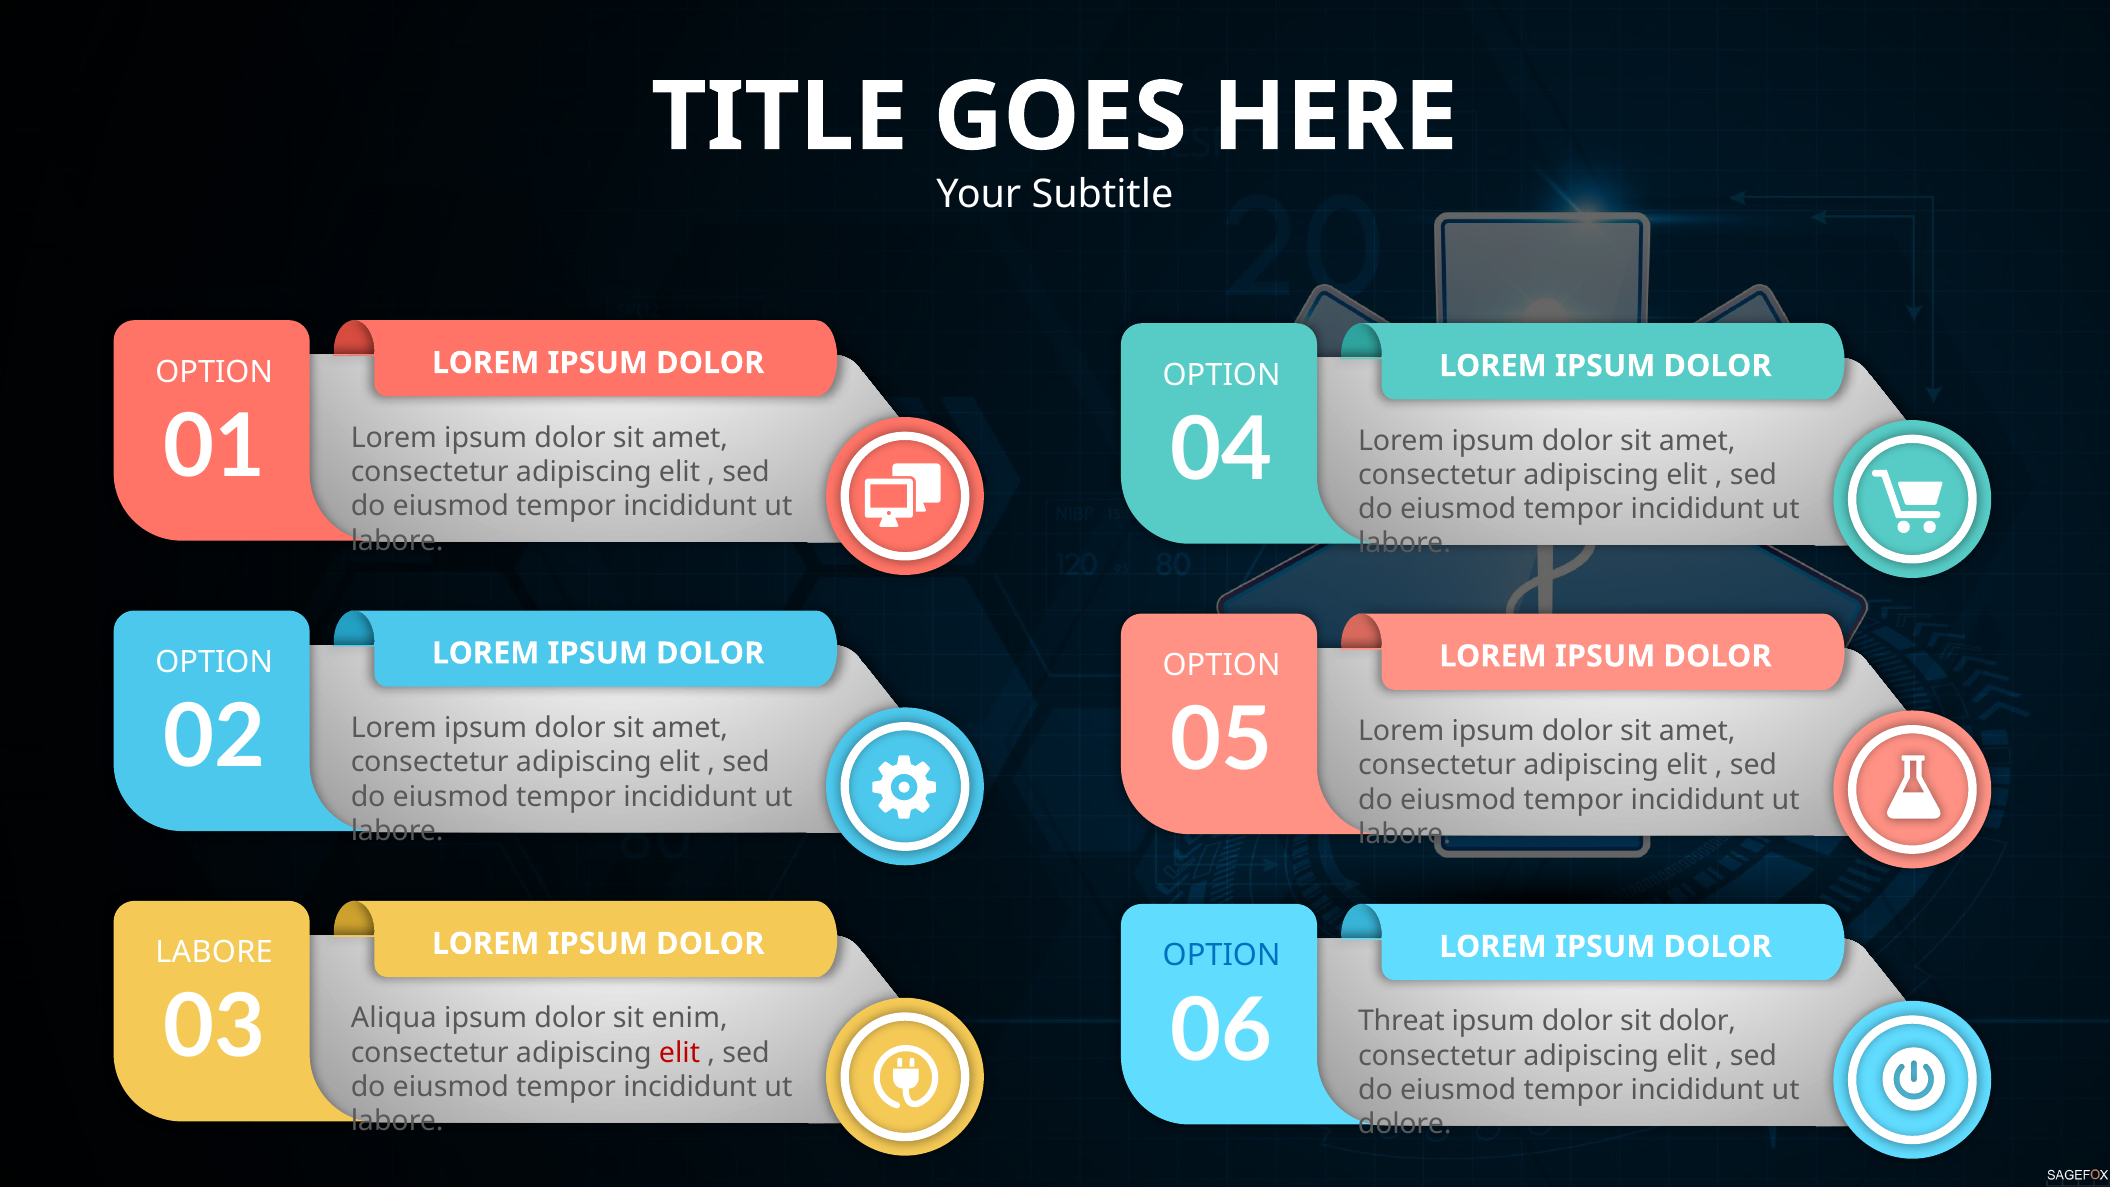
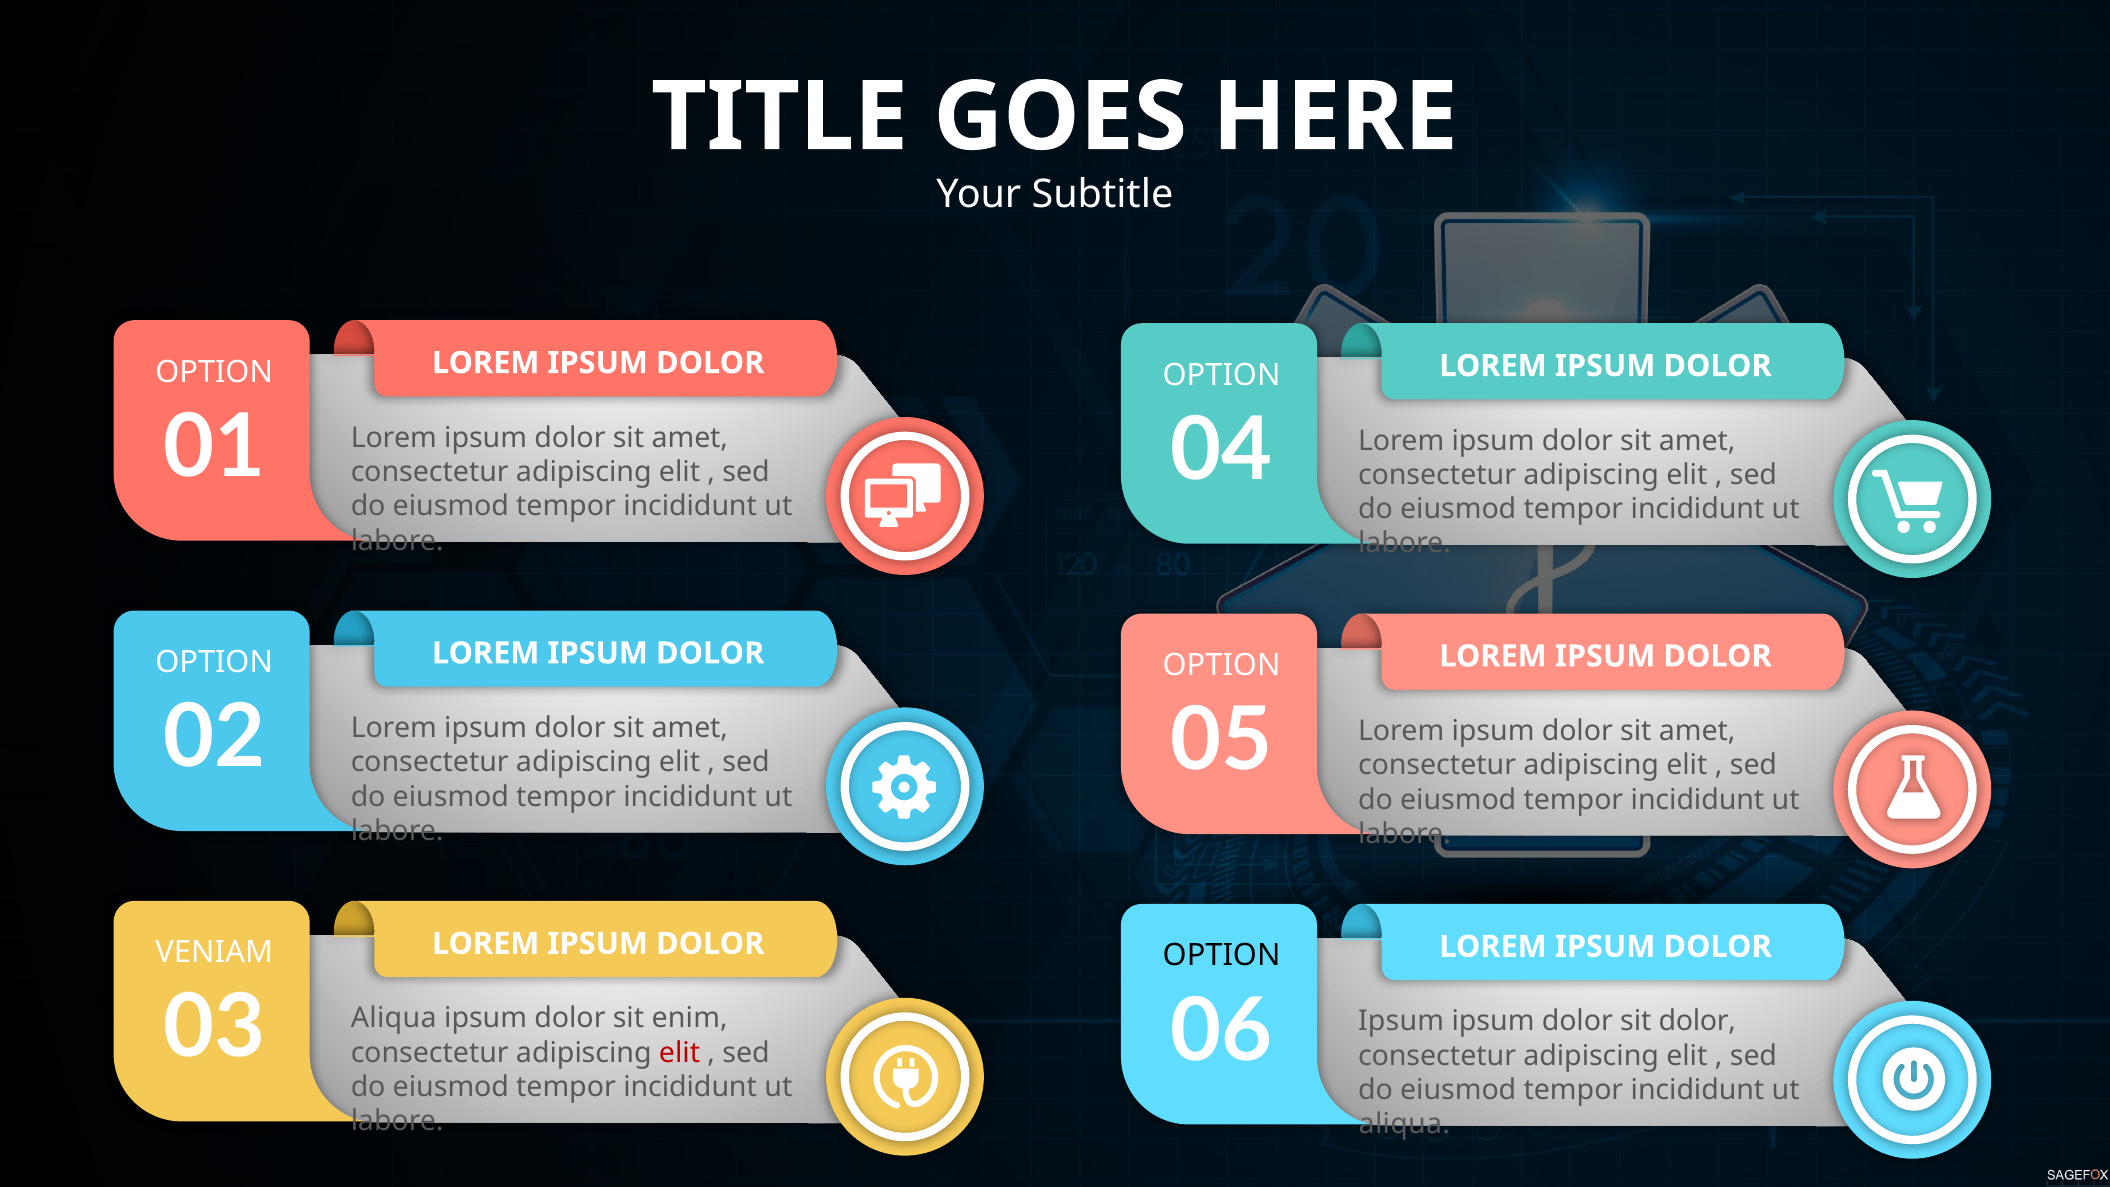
LABORE: LABORE -> VENIAM (214, 953)
OPTION colour: blue -> black (1222, 956)
06 Threat: Threat -> Ipsum (1401, 1021)
dolore: dolore -> aliqua (1404, 1124)
